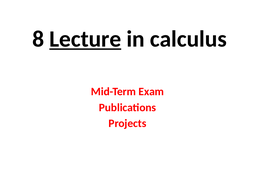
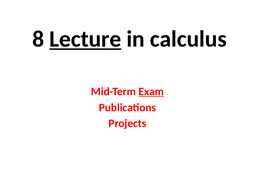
Exam underline: none -> present (151, 92)
